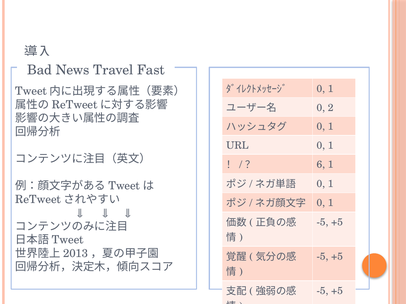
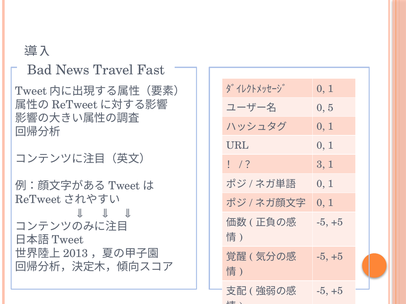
2: 2 -> 5 (331, 108)
6: 6 -> 3 (321, 165)
